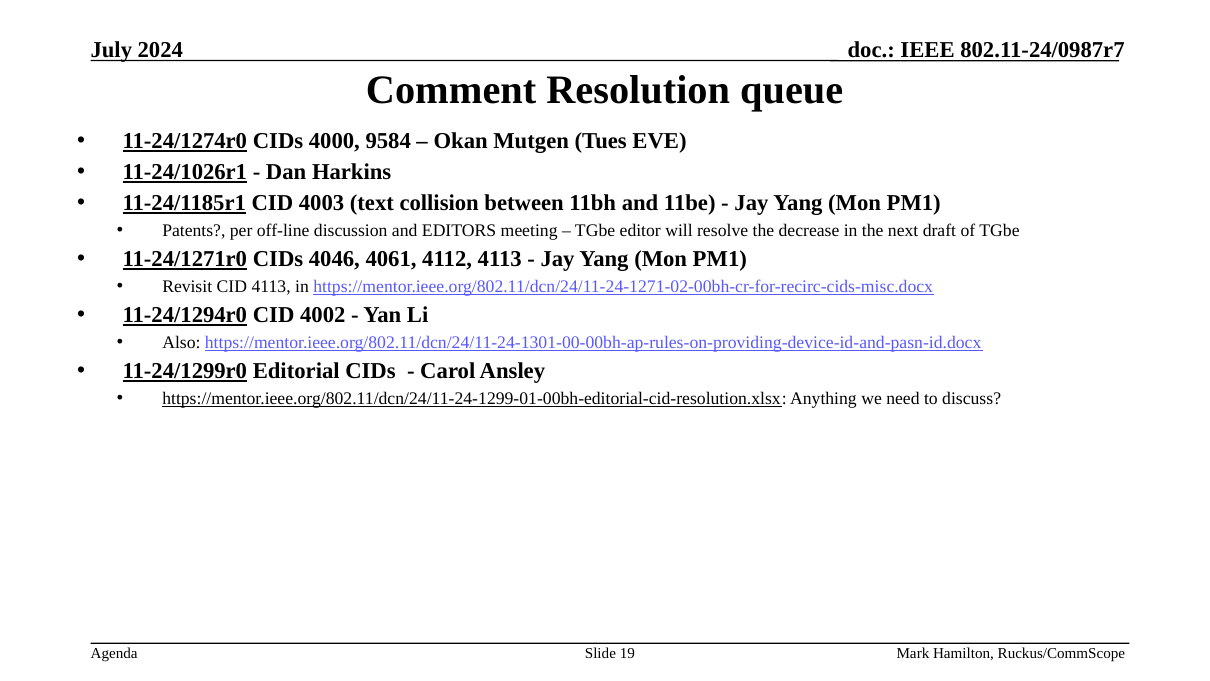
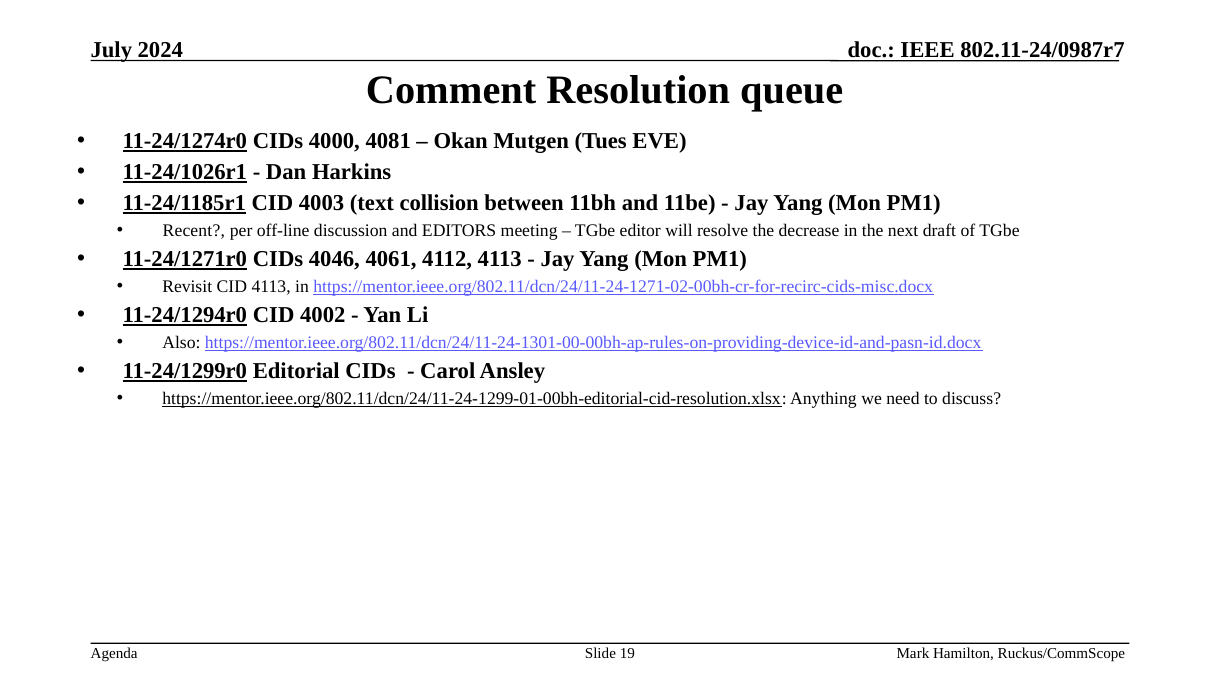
9584: 9584 -> 4081 (388, 141)
Patents: Patents -> Recent (194, 230)
